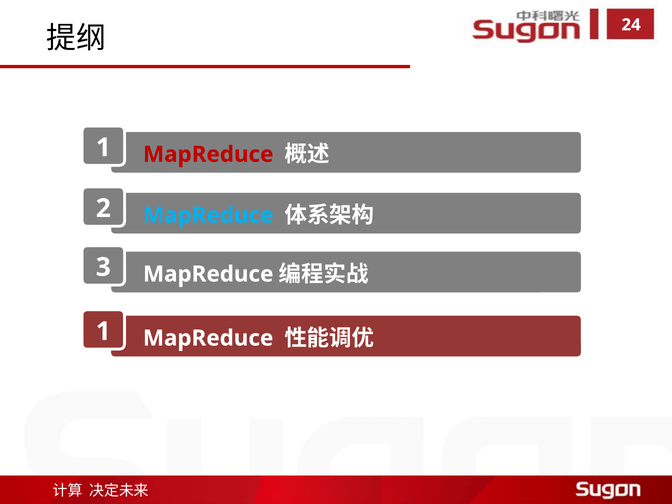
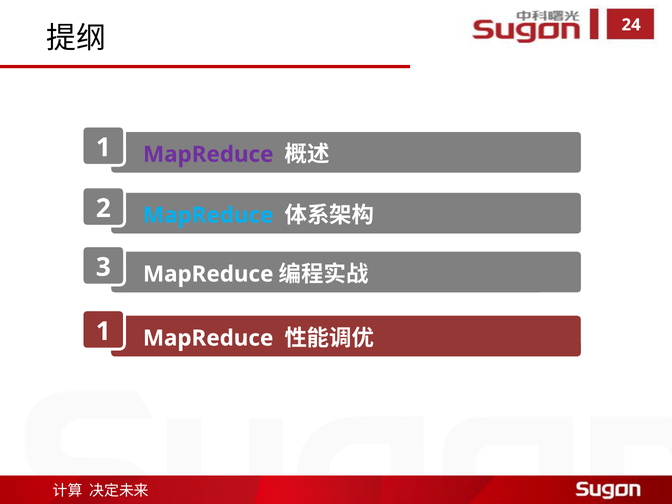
MapReduce colour: red -> purple (208, 154)
